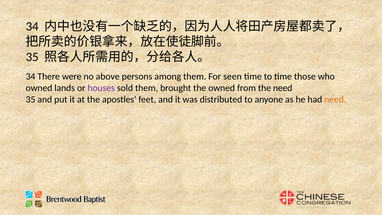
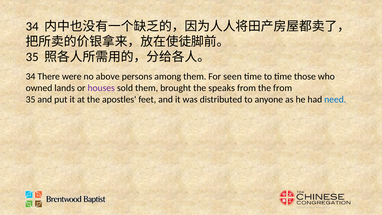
the owned: owned -> speaks (222, 88)
the need: need -> from (283, 88)
need colour: orange -> blue (335, 99)
